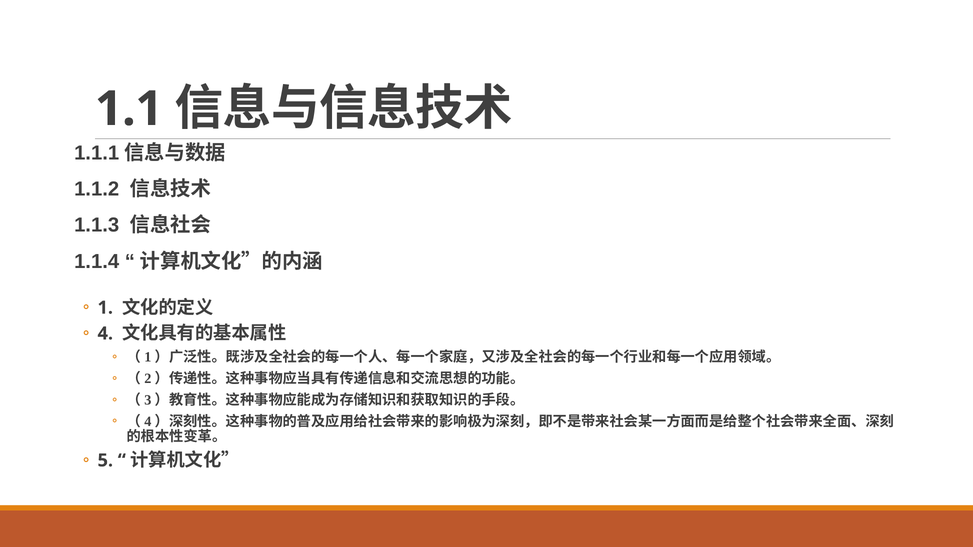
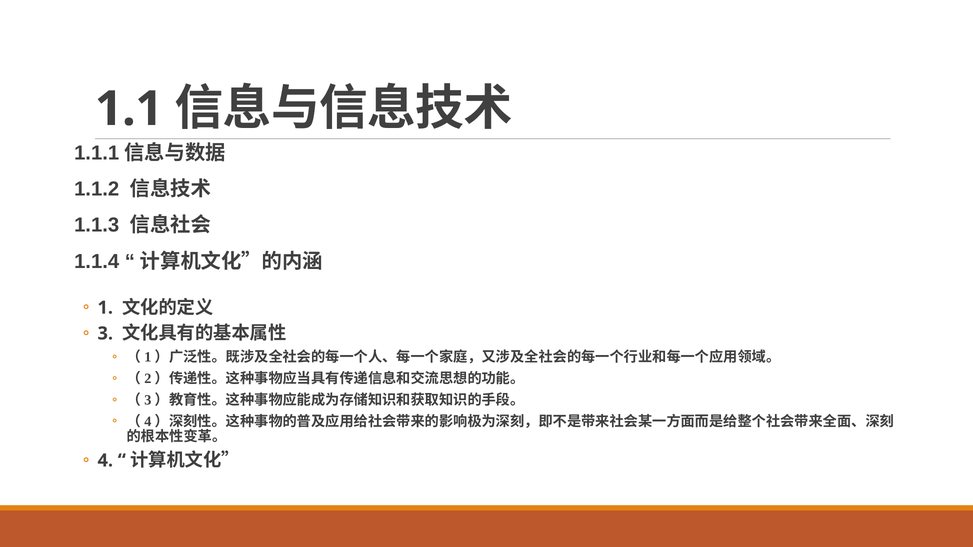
4: 4 -> 3 (105, 334)
5: 5 -> 4 (105, 461)
